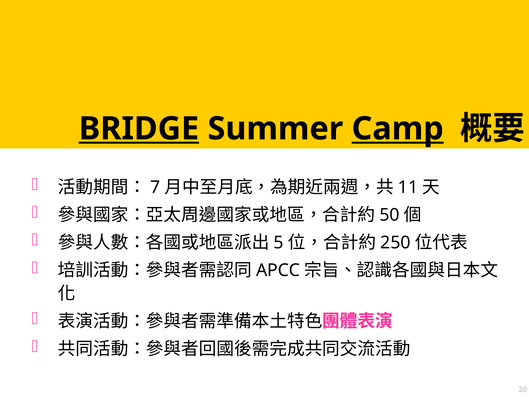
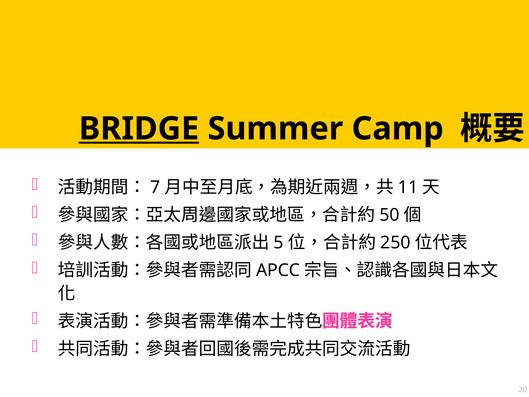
Camp underline: present -> none (398, 129)
